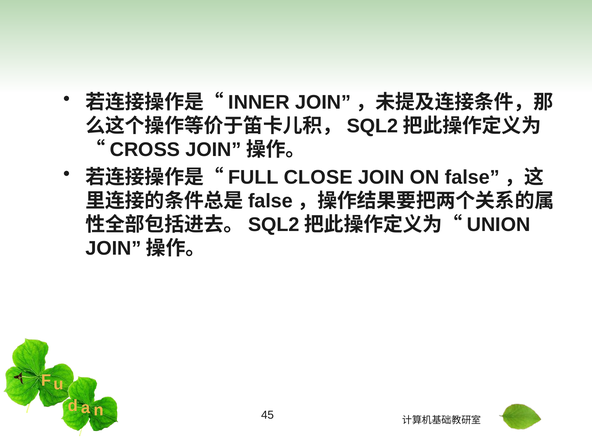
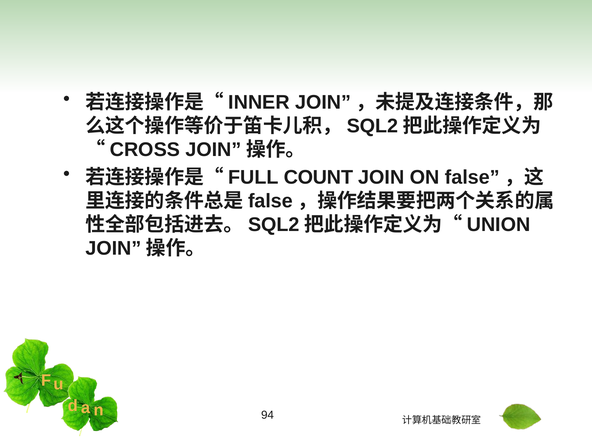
CLOSE: CLOSE -> COUNT (318, 177)
45: 45 -> 94 (267, 415)
